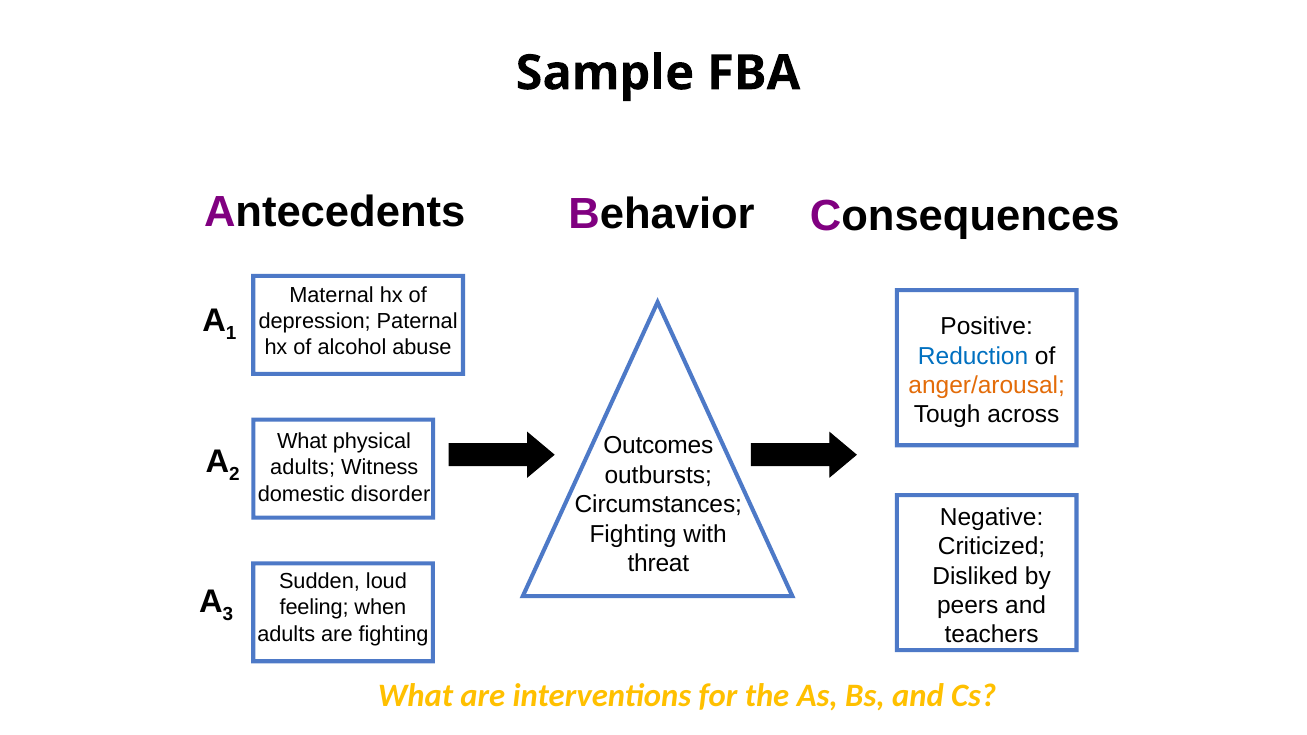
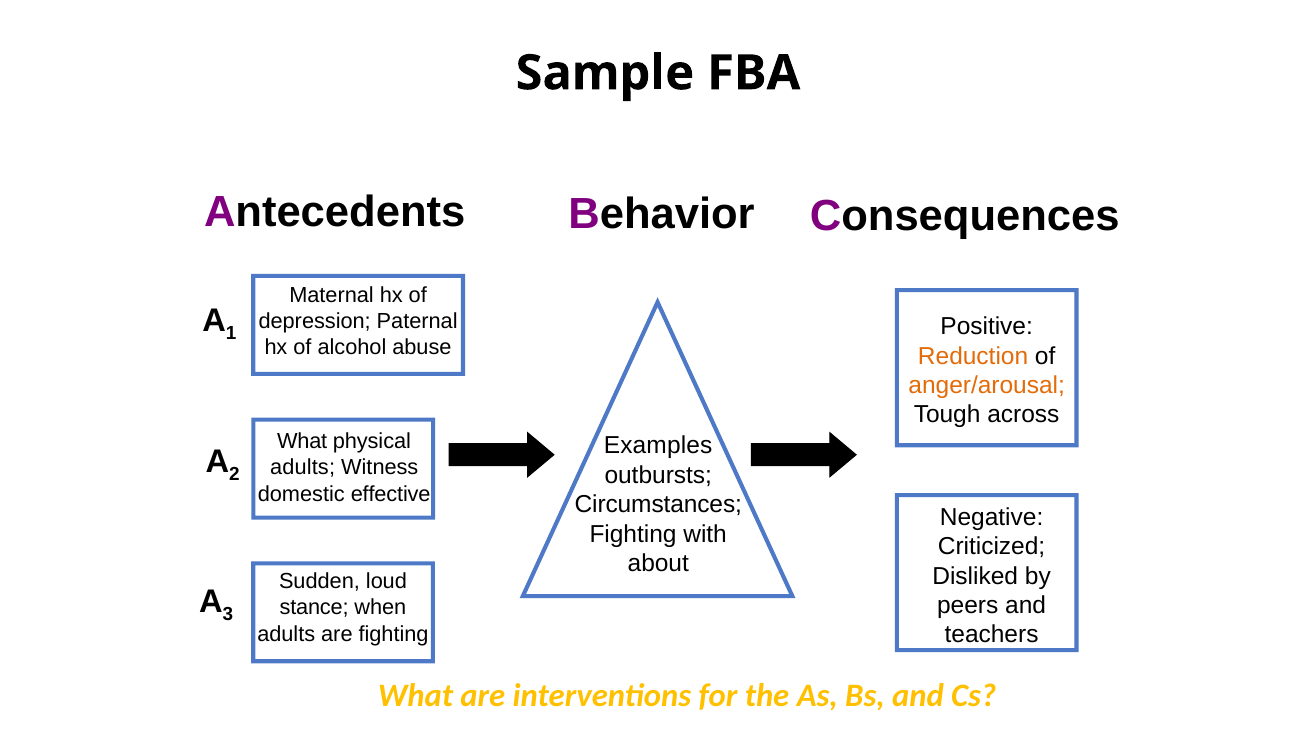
Reduction colour: blue -> orange (973, 356)
Outcomes: Outcomes -> Examples (658, 446)
disorder: disorder -> effective (391, 494)
threat: threat -> about (658, 564)
feeling: feeling -> stance (314, 608)
